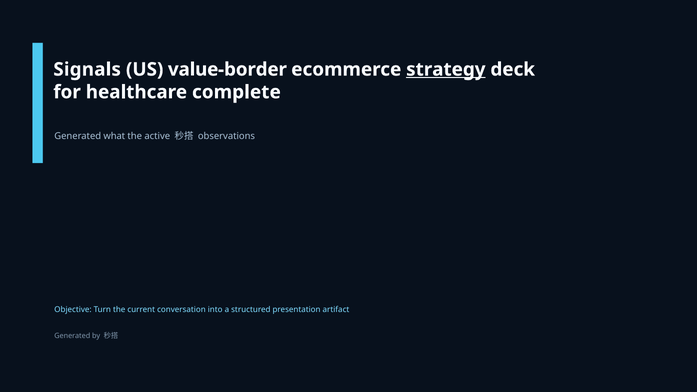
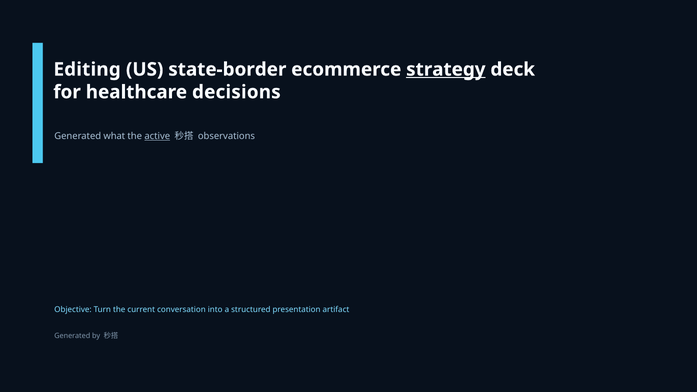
Signals: Signals -> Editing (87, 69)
value-border: value-border -> state-border (227, 69)
complete: complete -> decisions (236, 92)
active underline: none -> present (157, 136)
